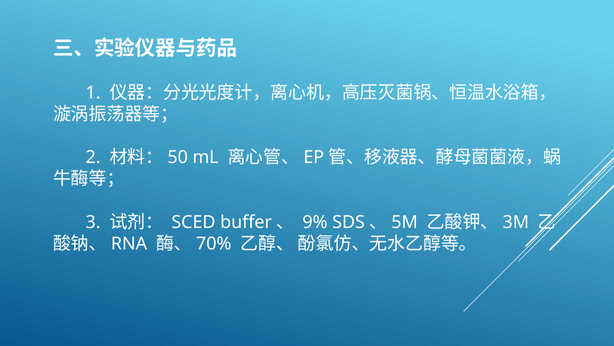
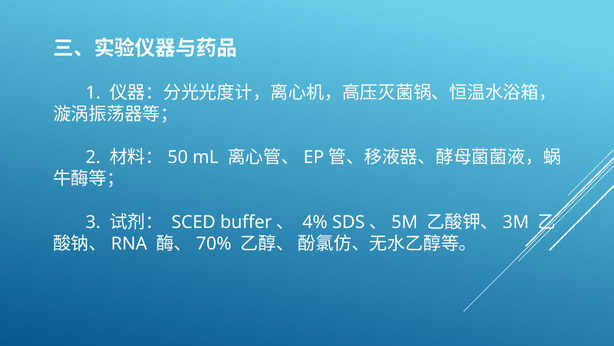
9%: 9% -> 4% (315, 222)
